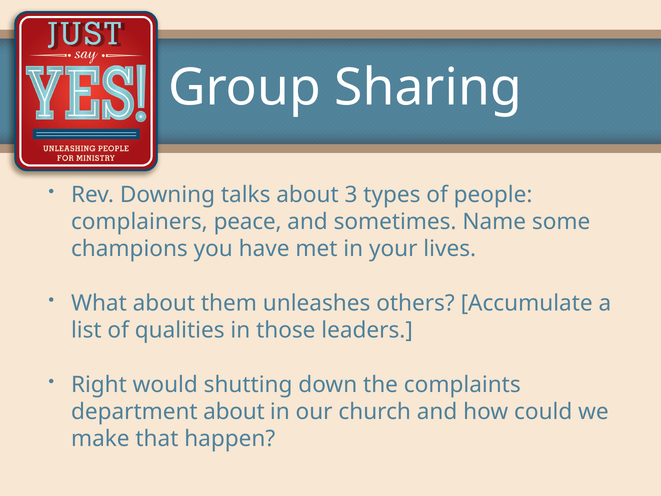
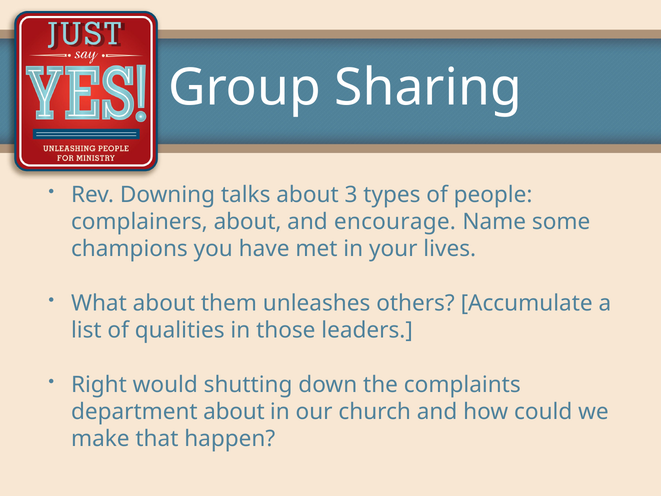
complainers peace: peace -> about (248, 222)
sometimes: sometimes -> encourage (395, 222)
